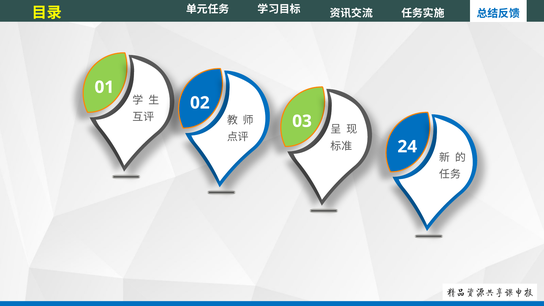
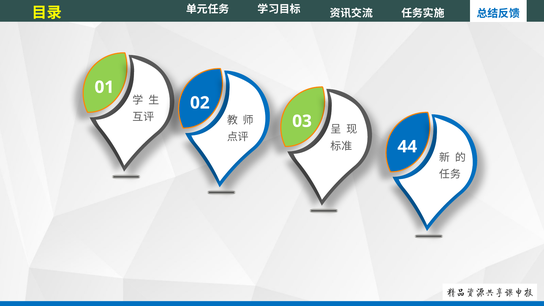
24: 24 -> 44 (407, 147)
